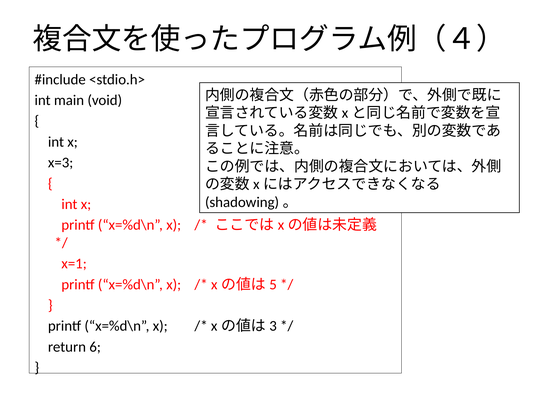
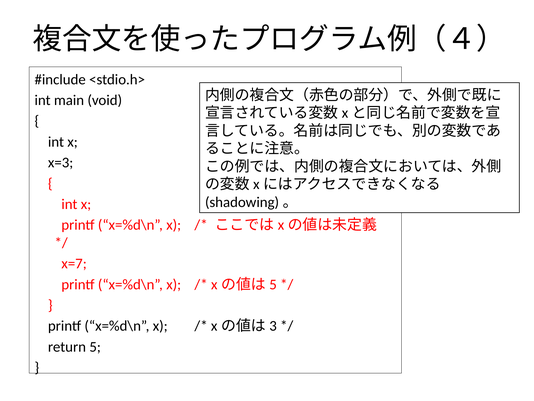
x=1: x=1 -> x=7 (74, 263)
6: 6 -> 5 (95, 346)
